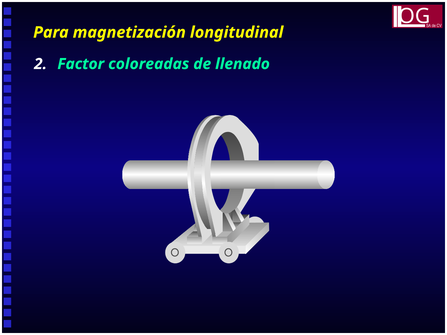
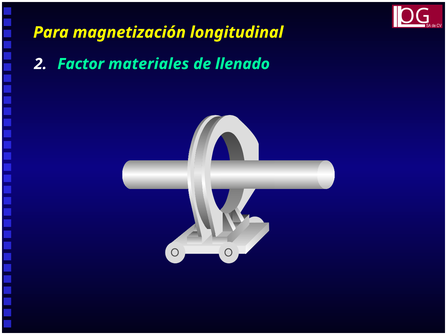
coloreadas: coloreadas -> materiales (149, 64)
